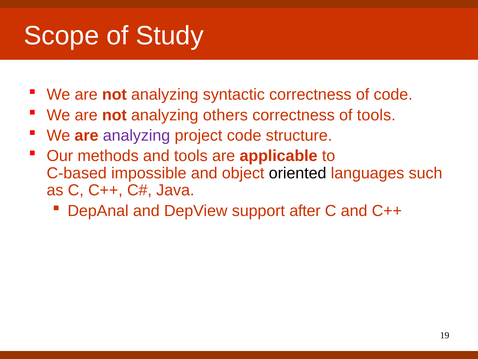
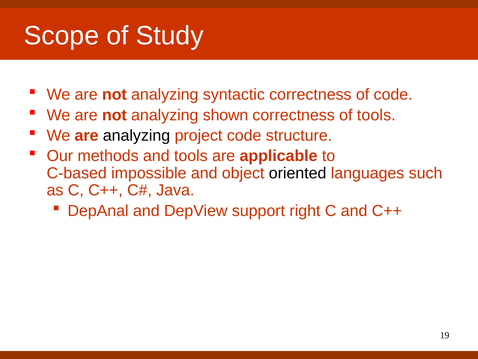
others: others -> shown (226, 115)
analyzing colour: purple -> black (137, 135)
after: after -> right (305, 210)
